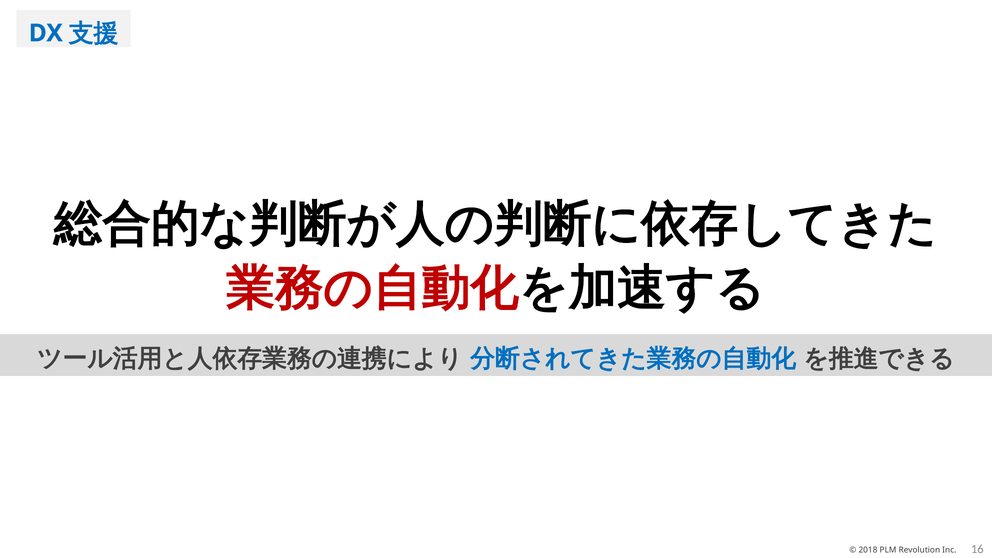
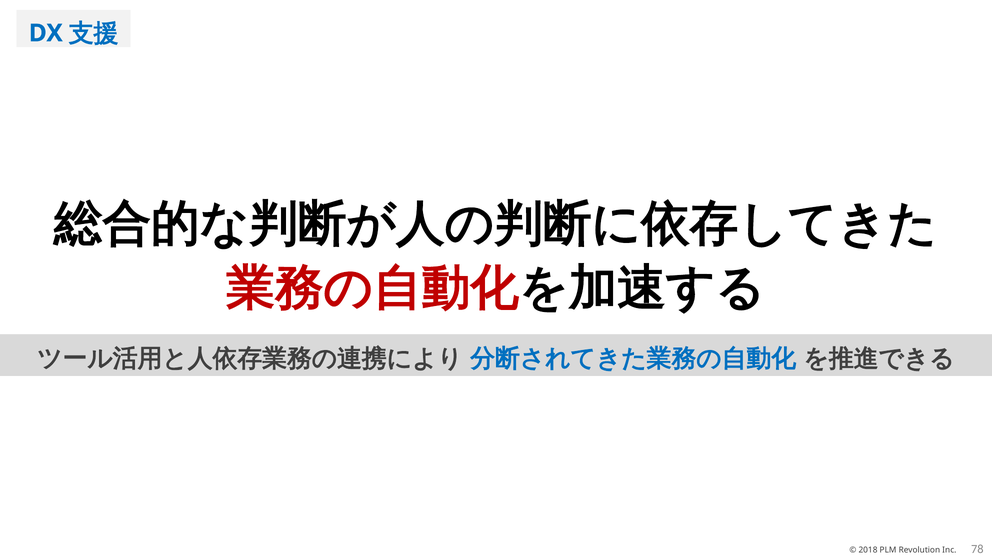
16: 16 -> 78 (977, 549)
